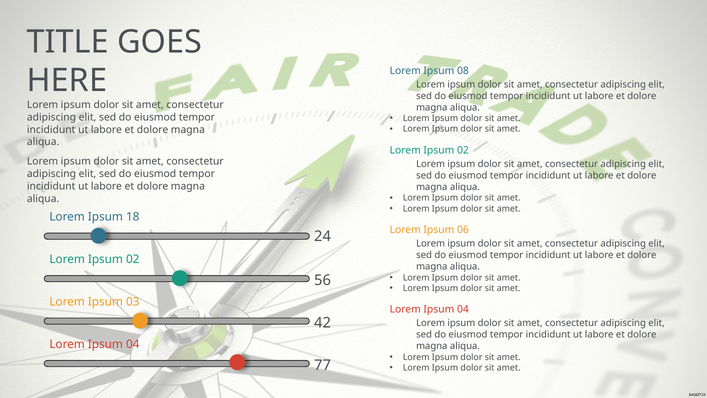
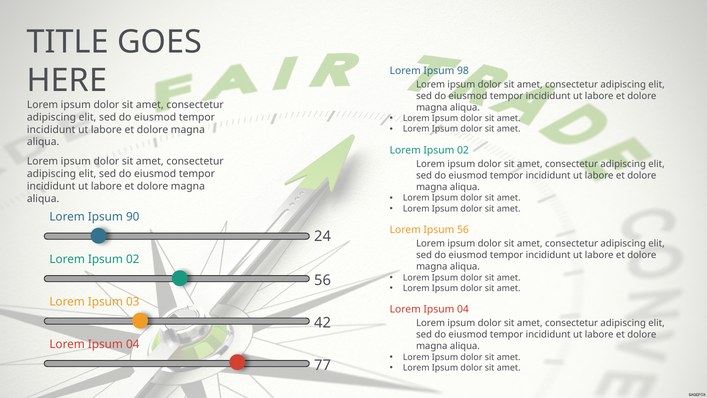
08: 08 -> 98 (463, 71)
18: 18 -> 90 (133, 217)
Ipsum 06: 06 -> 56 (463, 230)
